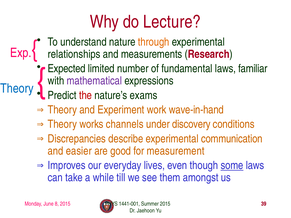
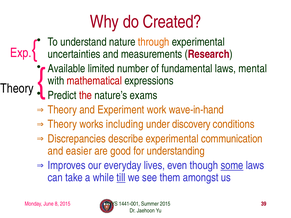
Lecture: Lecture -> Created (172, 22)
relationships: relationships -> uncertainties (74, 54)
Expected: Expected -> Available (67, 69)
familiar: familiar -> mental (253, 69)
mathematical colour: purple -> red (94, 81)
Theory colour: blue -> black (17, 88)
channels: channels -> including (125, 124)
measurement: measurement -> understanding (176, 151)
till underline: none -> present (121, 178)
